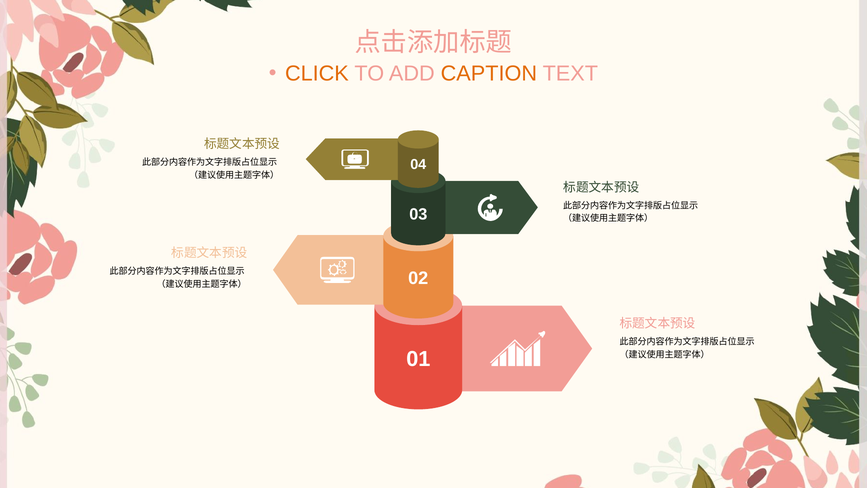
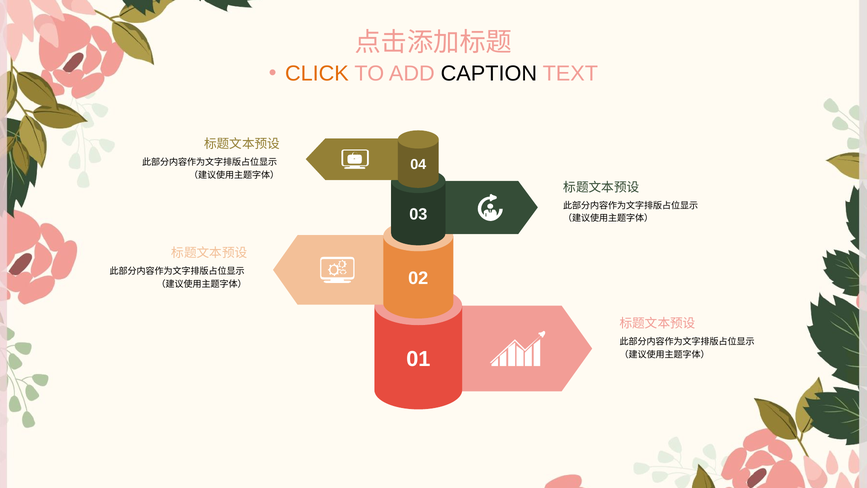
CAPTION colour: orange -> black (489, 73)
